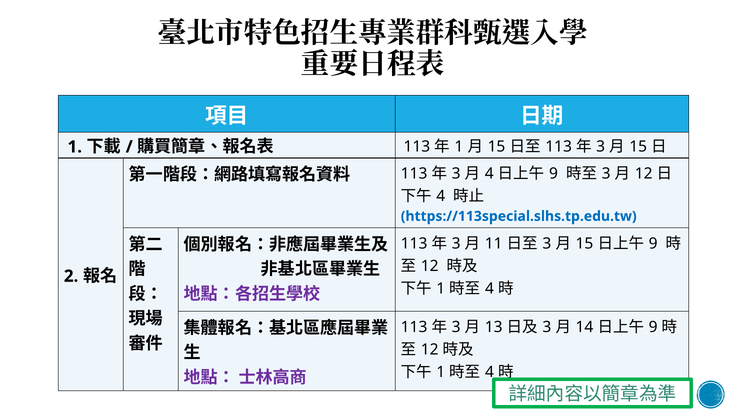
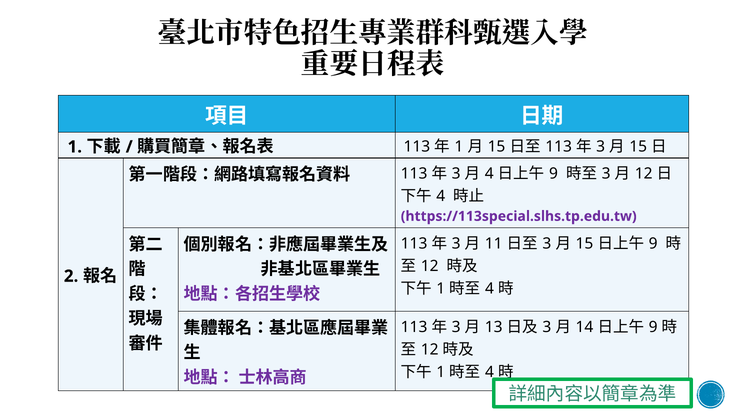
https://113special.slhs.tp.edu.tw colour: blue -> purple (519, 216)
